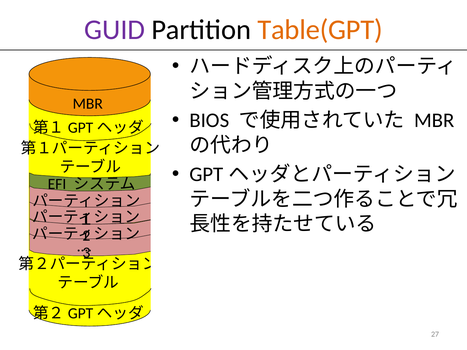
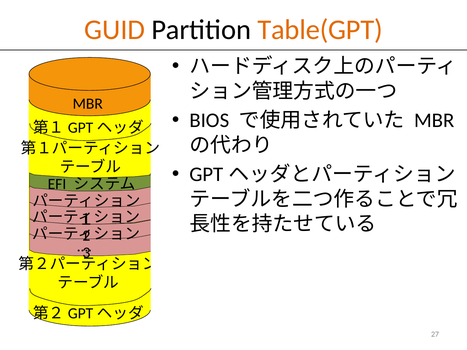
GUID colour: purple -> orange (115, 30)
